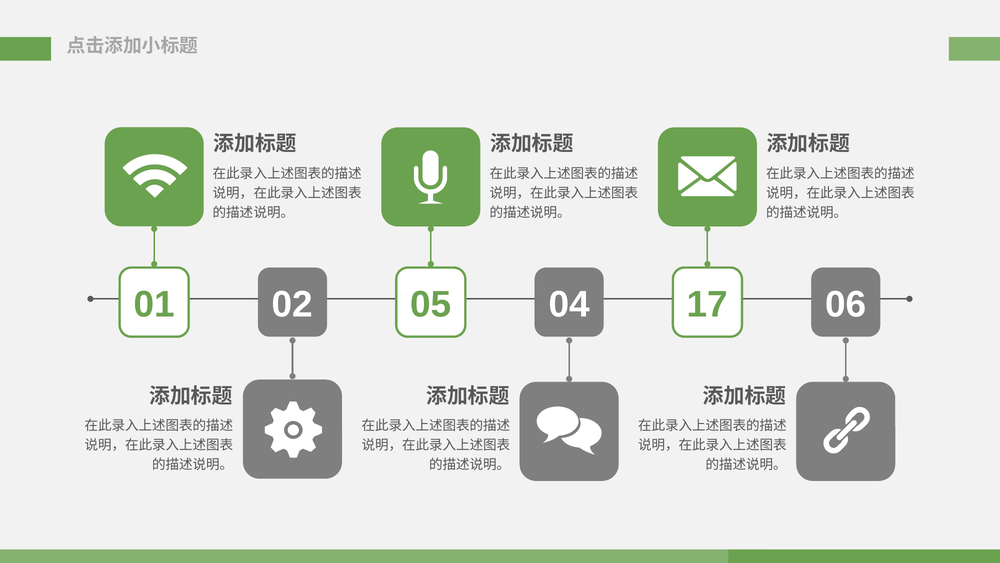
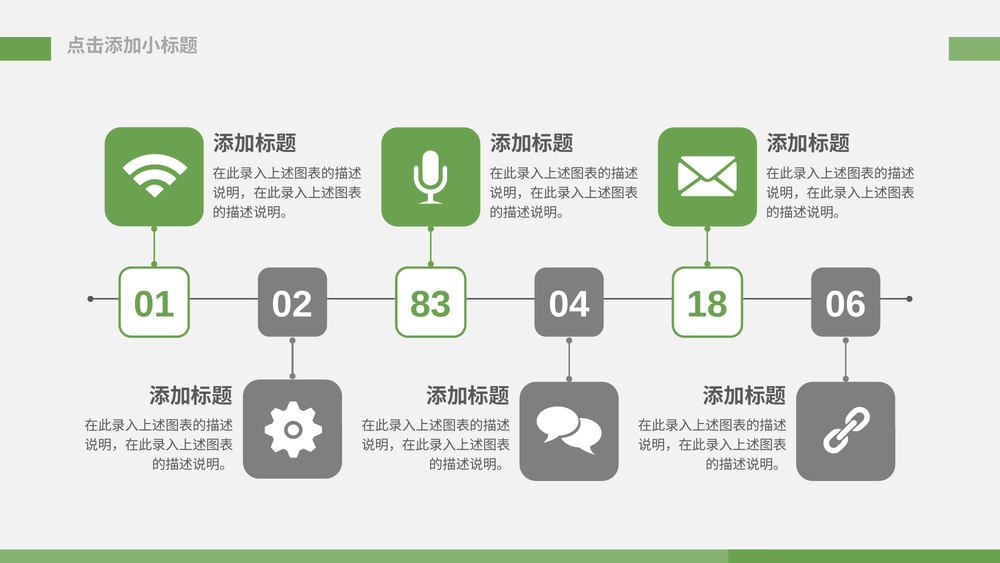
05: 05 -> 83 (431, 304)
17: 17 -> 18 (707, 304)
